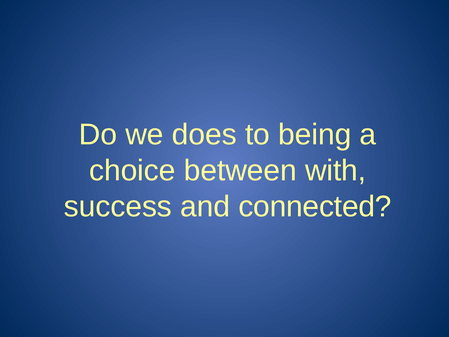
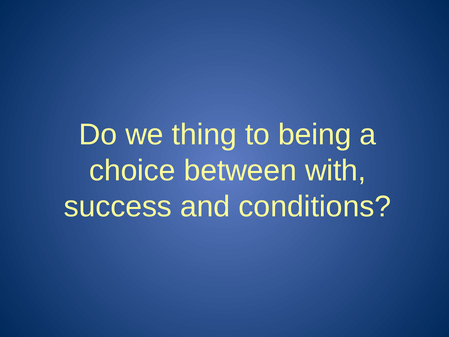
does: does -> thing (204, 135)
connected: connected -> conditions (315, 206)
